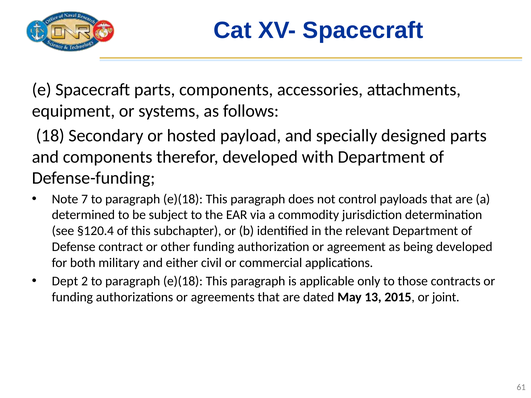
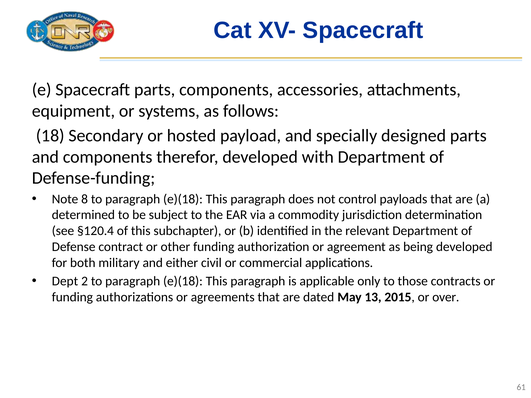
7: 7 -> 8 (85, 199)
joint: joint -> over (446, 297)
